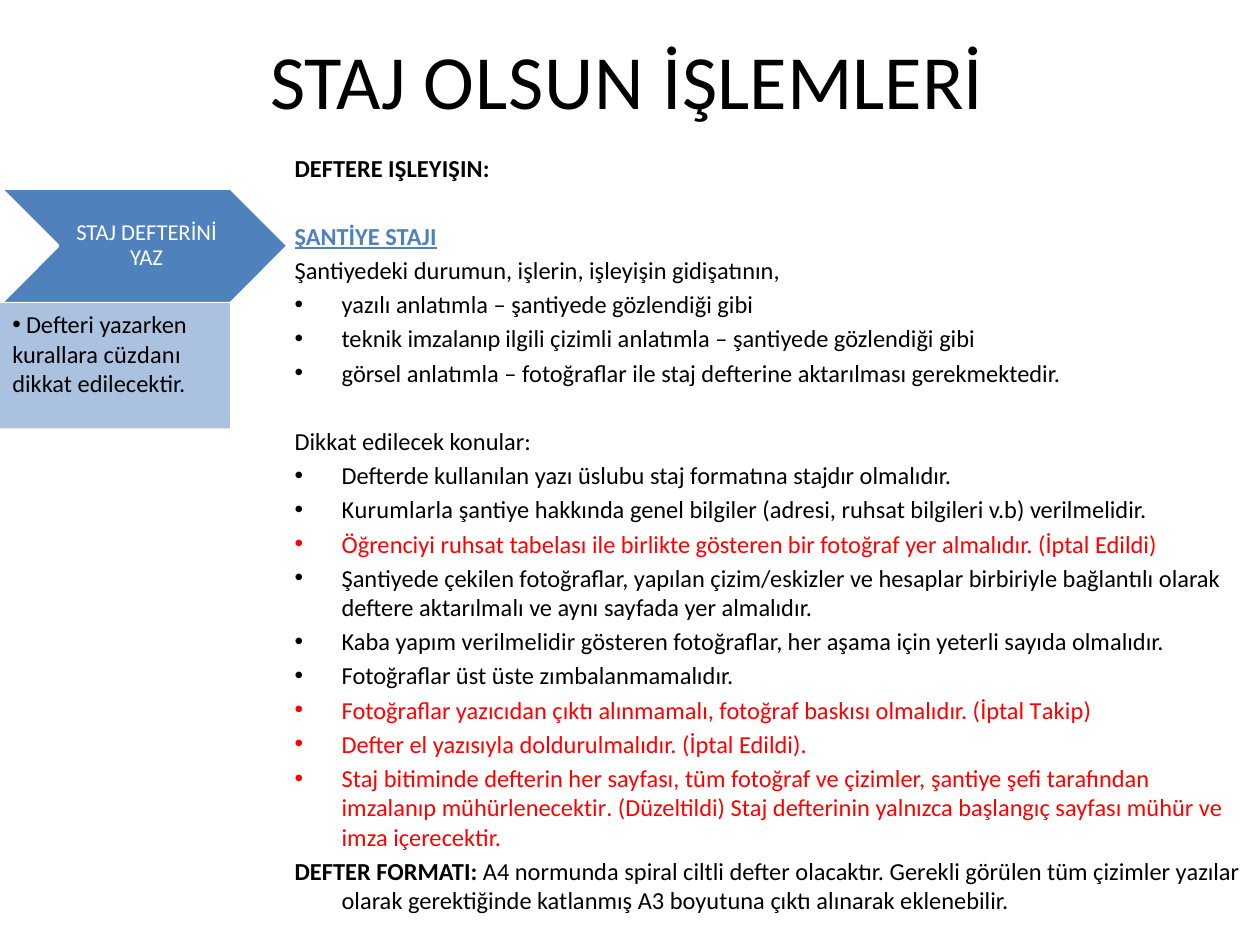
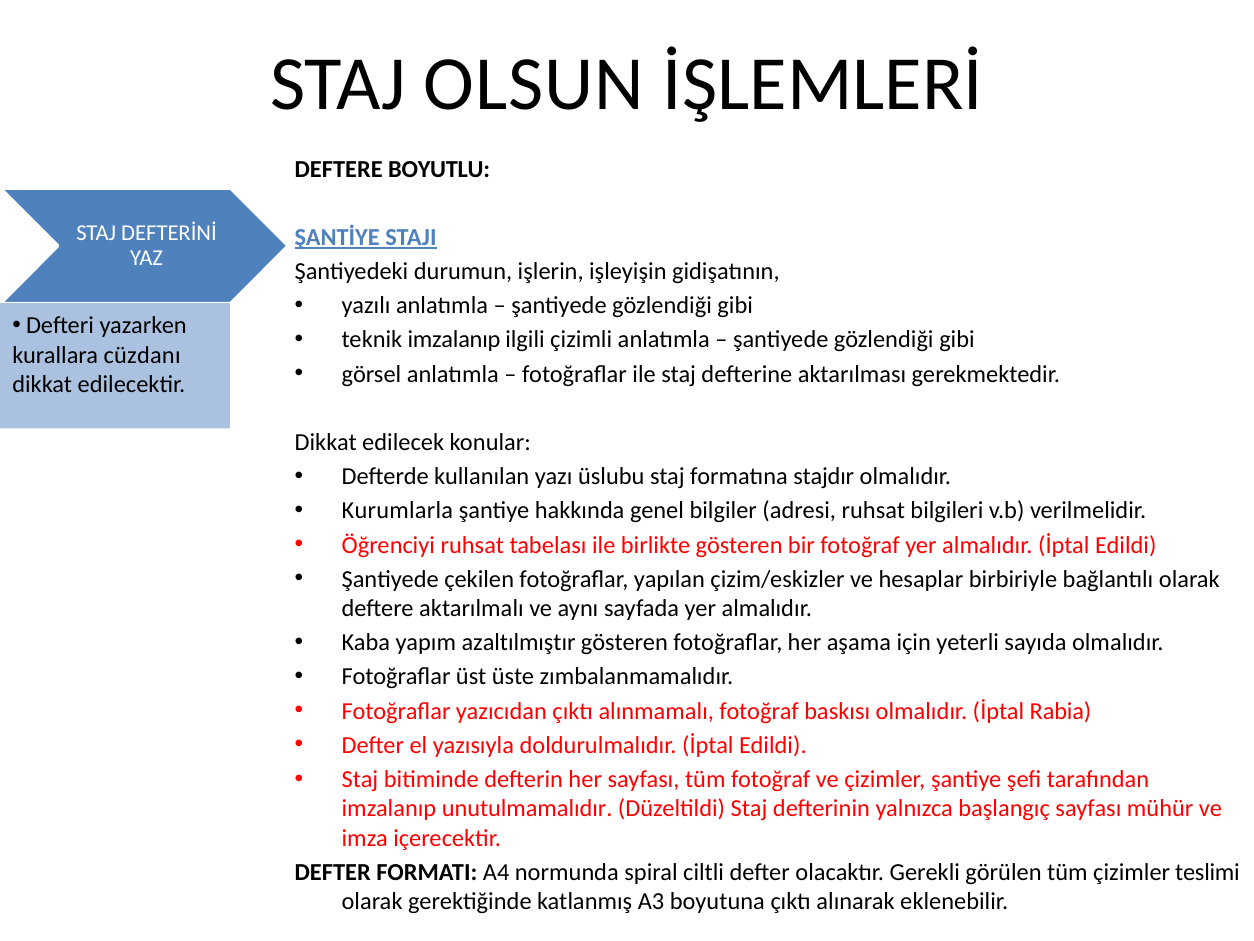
DEFTERE IŞLEYIŞIN: IŞLEYIŞIN -> BOYUTLU (439, 169)
yapım verilmelidir: verilmelidir -> azaltılmıştır (519, 642)
Takip: Takip -> Rabia (1061, 711)
mühürlenecektir: mühürlenecektir -> unutulmamalıdır (527, 808)
yazılar: yazılar -> teslimi (1207, 872)
